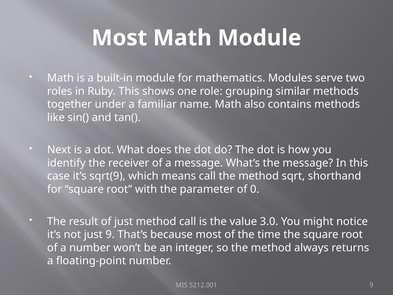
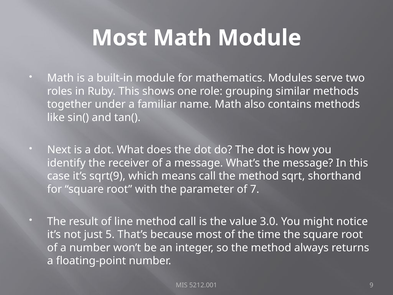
0: 0 -> 7 (255, 189)
of just: just -> line (124, 221)
just 9: 9 -> 5 (110, 234)
